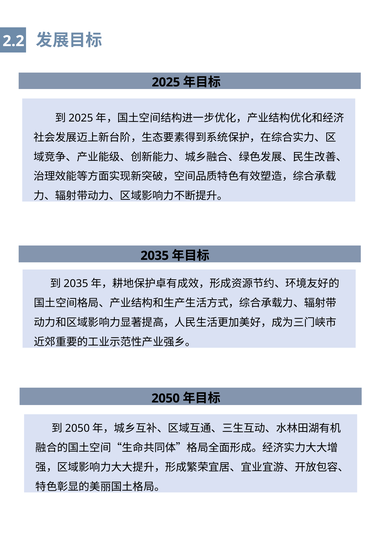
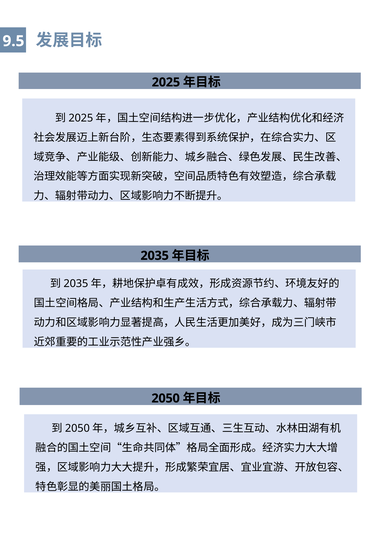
2.2: 2.2 -> 9.5 (13, 41)
